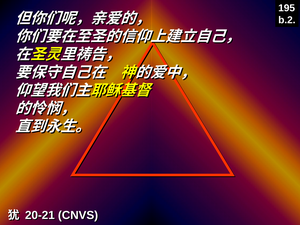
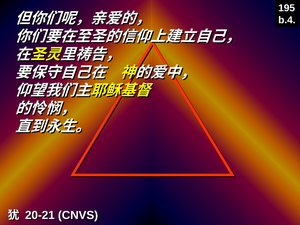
b.2: b.2 -> b.4 (287, 20)
